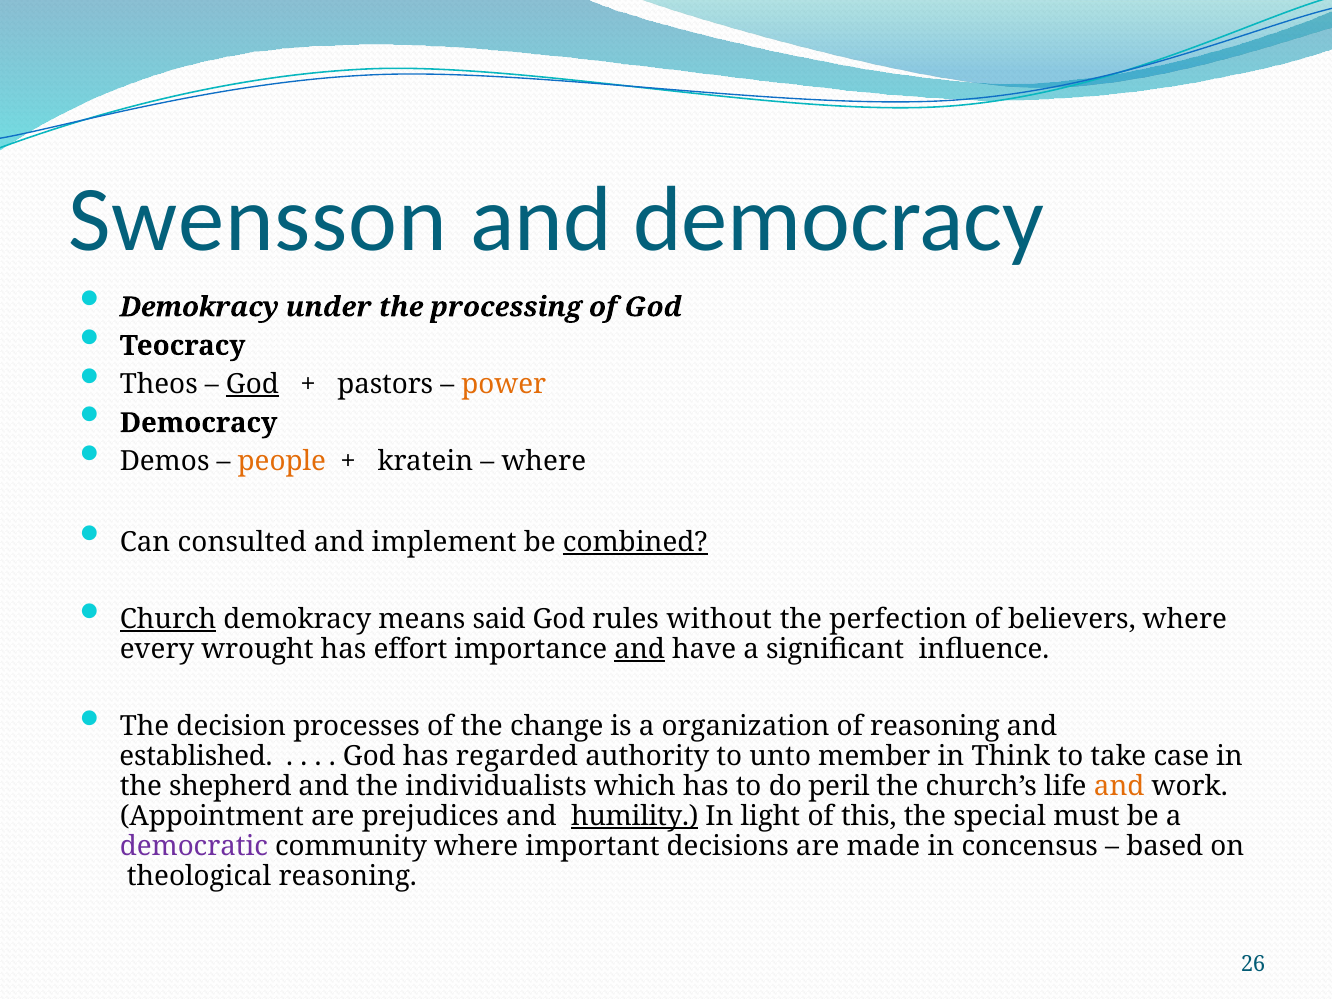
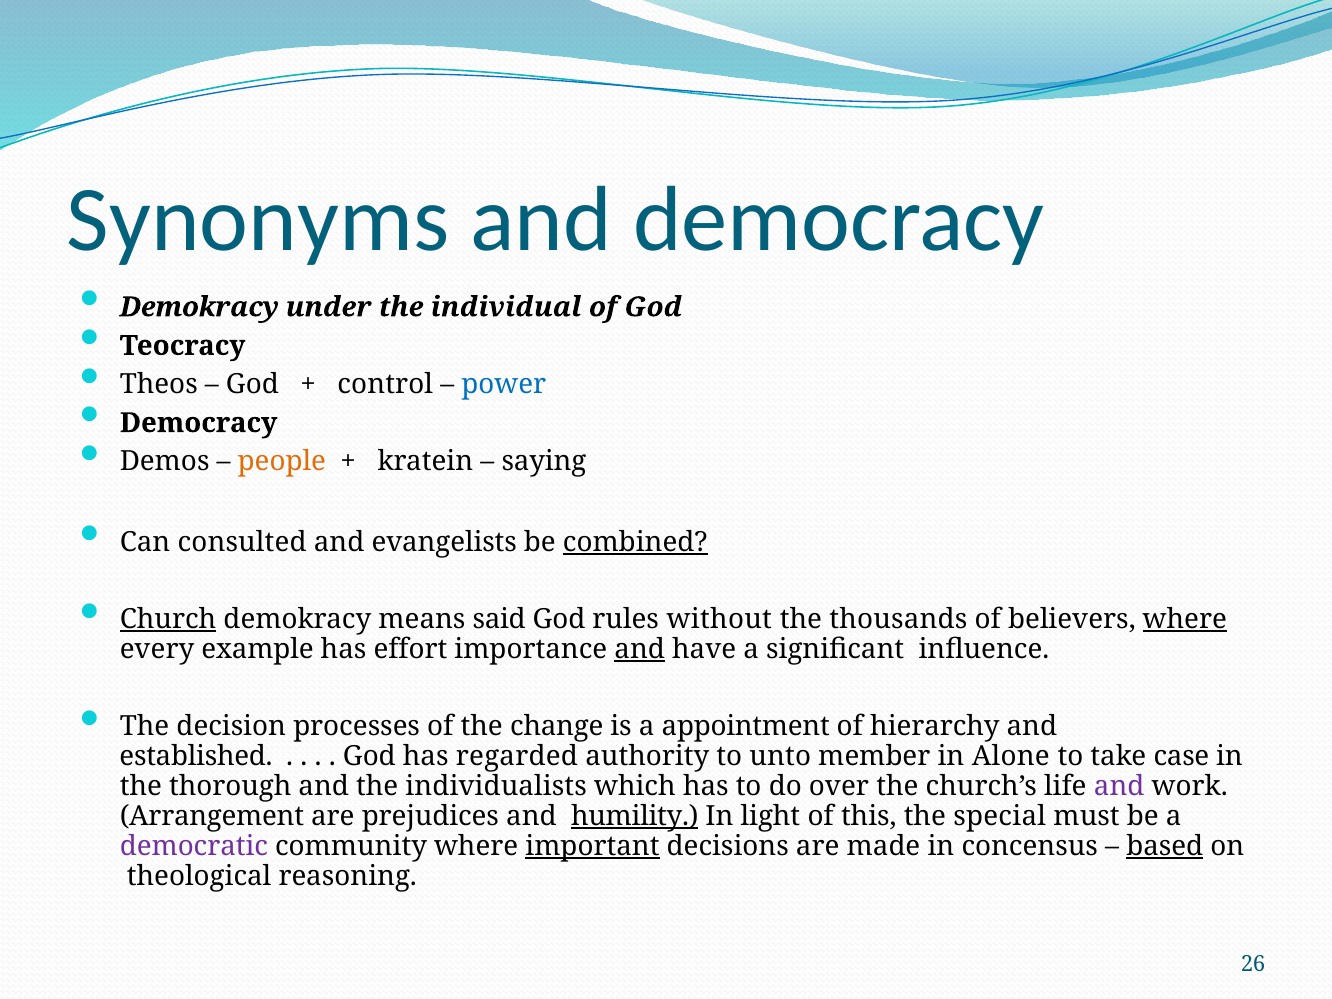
Swensson: Swensson -> Synonyms (258, 220)
processing: processing -> individual (506, 307)
God underline: present -> none (252, 384)
pastors: pastors -> control (385, 384)
power colour: orange -> blue (504, 384)
where: where -> saying (544, 462)
implement: implement -> evangelists (444, 542)
perfection: perfection -> thousands (898, 619)
where underline: none -> present (1185, 619)
wrought: wrought -> example (258, 649)
organization: organization -> appointment (746, 726)
of reasoning: reasoning -> hierarchy (935, 726)
Think: Think -> Alone (1011, 756)
shepherd: shepherd -> thorough (230, 786)
peril: peril -> over (839, 786)
and colour: orange -> purple (1119, 786)
Appointment: Appointment -> Arrangement (212, 816)
important underline: none -> present (592, 846)
based underline: none -> present (1165, 846)
